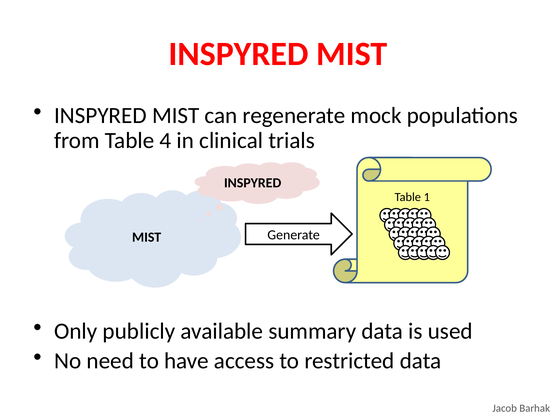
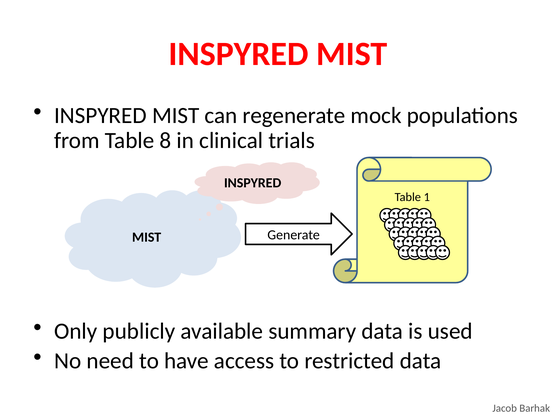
4: 4 -> 8 (165, 141)
